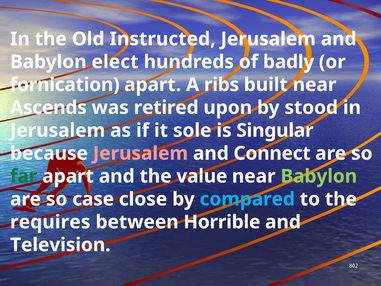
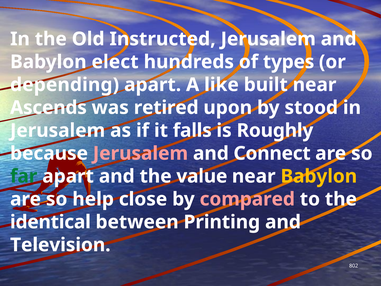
badly: badly -> types (289, 62)
fornication: fornication -> depending (65, 85)
ribs: ribs -> like (221, 85)
sole: sole -> falls (192, 130)
Singular: Singular -> Roughly (275, 130)
Babylon colour: light green -> yellow (319, 176)
case: case -> help (93, 199)
compared colour: light blue -> pink (247, 199)
requires: requires -> identical (50, 222)
Horrible: Horrible -> Printing (222, 222)
